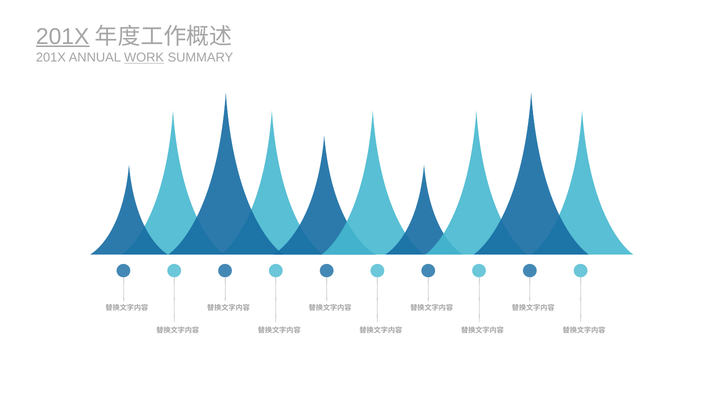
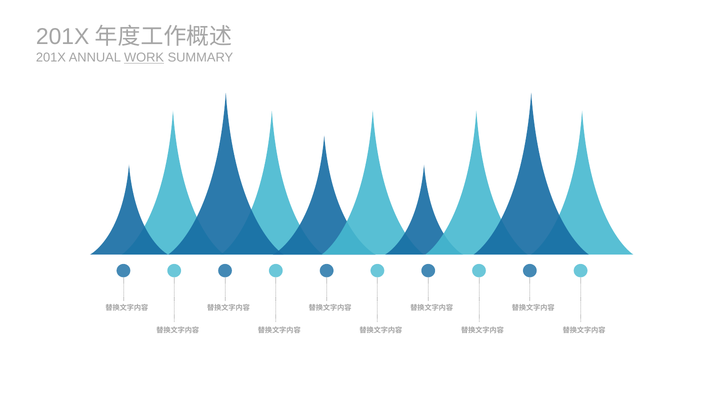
201X underline: present -> none (63, 36)
